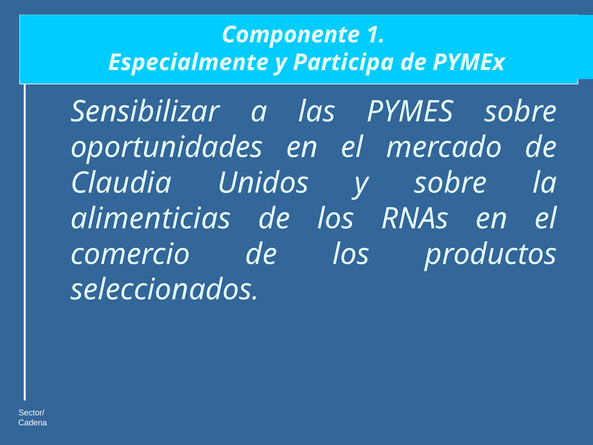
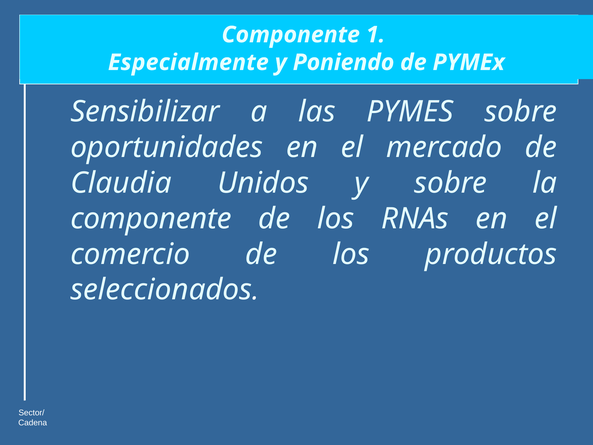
Participa: Participa -> Poniendo (344, 62)
alimenticias: alimenticias -> componente (151, 219)
